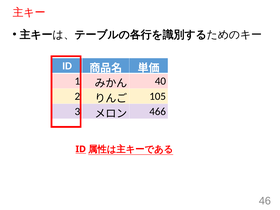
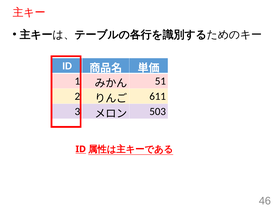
40: 40 -> 51 (160, 81)
105: 105 -> 611 (158, 96)
466: 466 -> 503 (158, 111)
